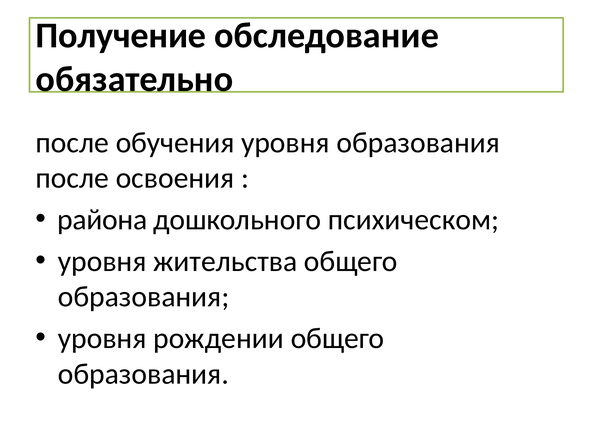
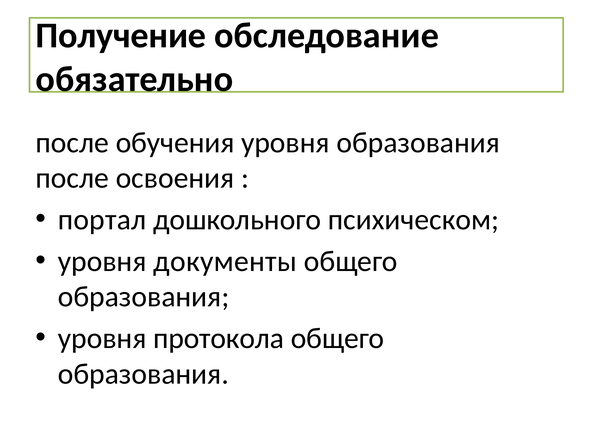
района: района -> портал (102, 220)
жительства: жительства -> документы (225, 261)
рождении: рождении -> протокола (219, 338)
